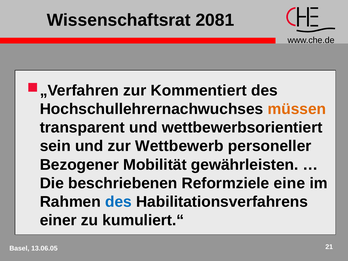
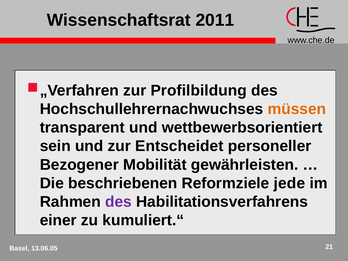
2081: 2081 -> 2011 (215, 20)
Kommentiert: Kommentiert -> Profilbildung (199, 90)
Wettbewerb: Wettbewerb -> Entscheidet (179, 146)
eine: eine -> jede (289, 183)
des colour: blue -> purple (118, 202)
